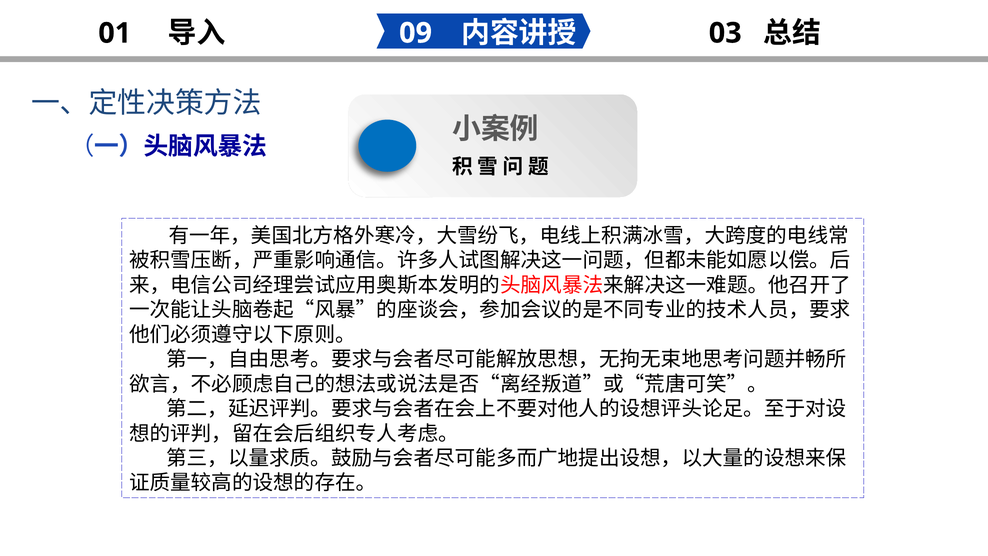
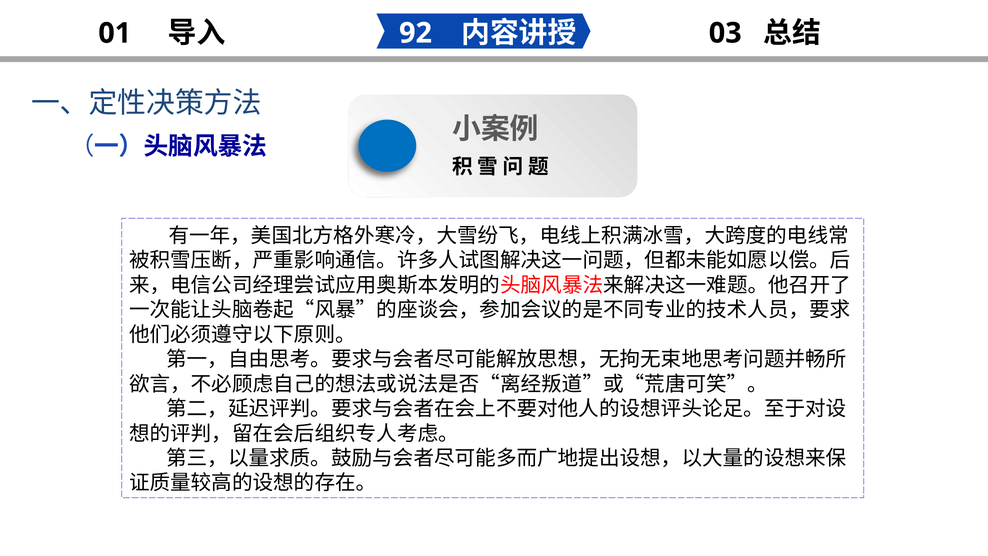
09: 09 -> 92 (416, 33)
